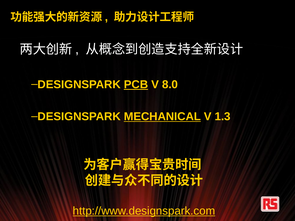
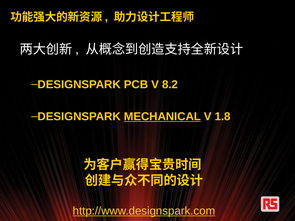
PCB underline: present -> none (136, 85)
8.0: 8.0 -> 8.2 (170, 85)
1.3: 1.3 -> 1.8 (223, 117)
